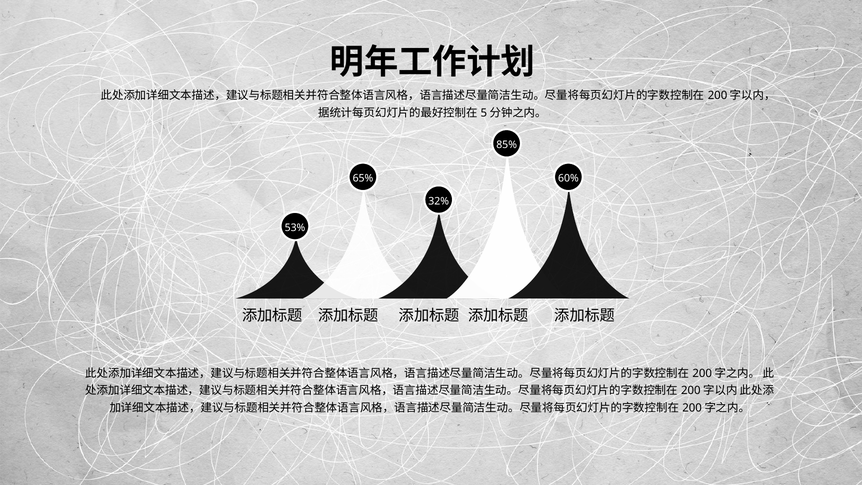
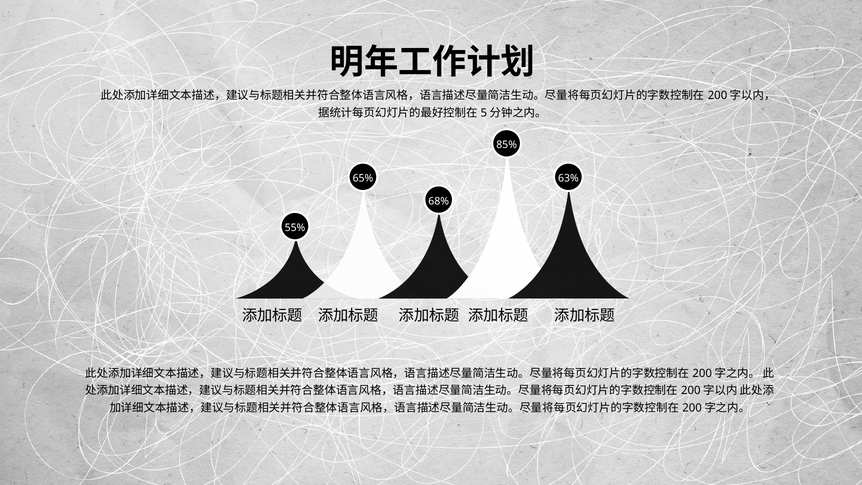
60%: 60% -> 63% (568, 178)
32%: 32% -> 68% (439, 201)
53%: 53% -> 55% (295, 227)
